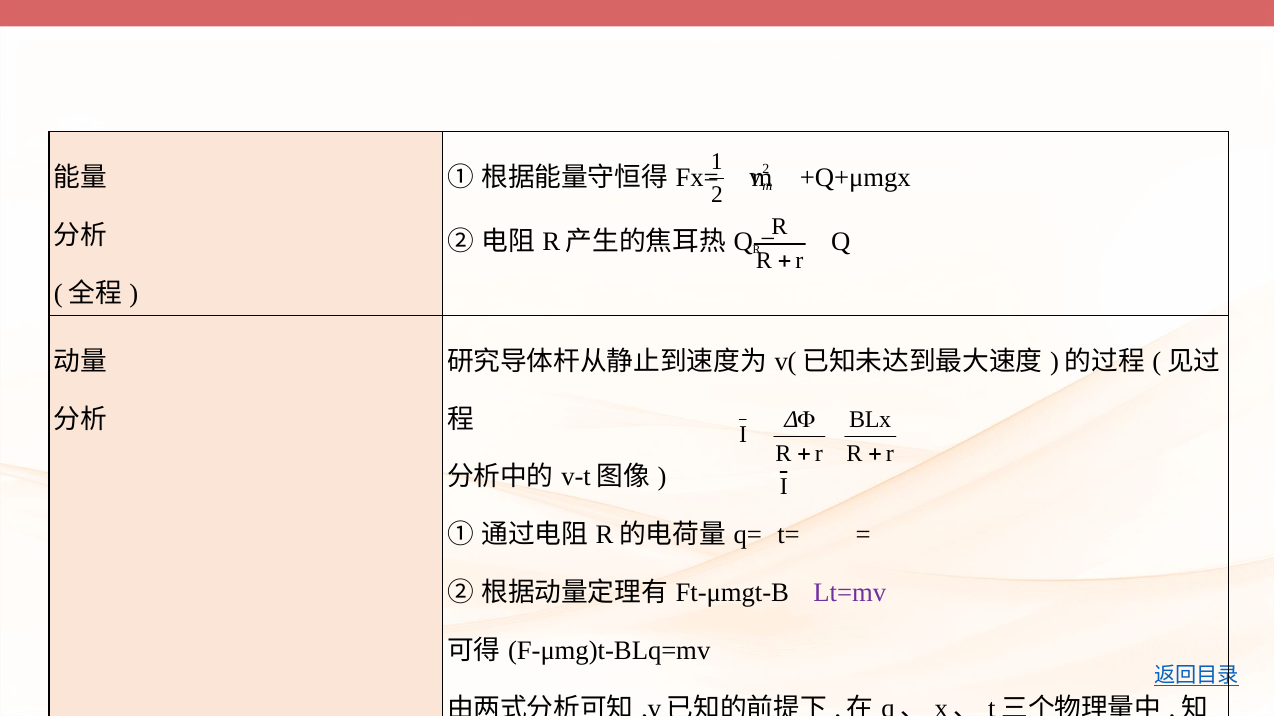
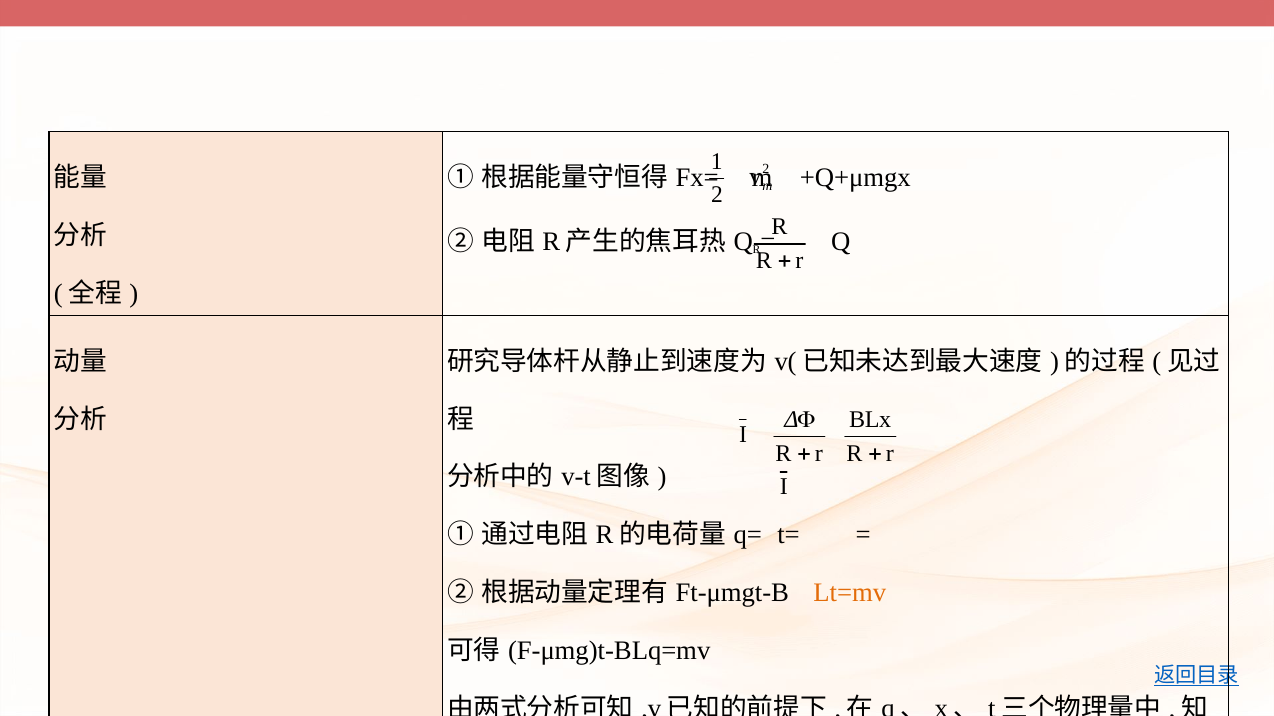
Lt=mv colour: purple -> orange (850, 593)
